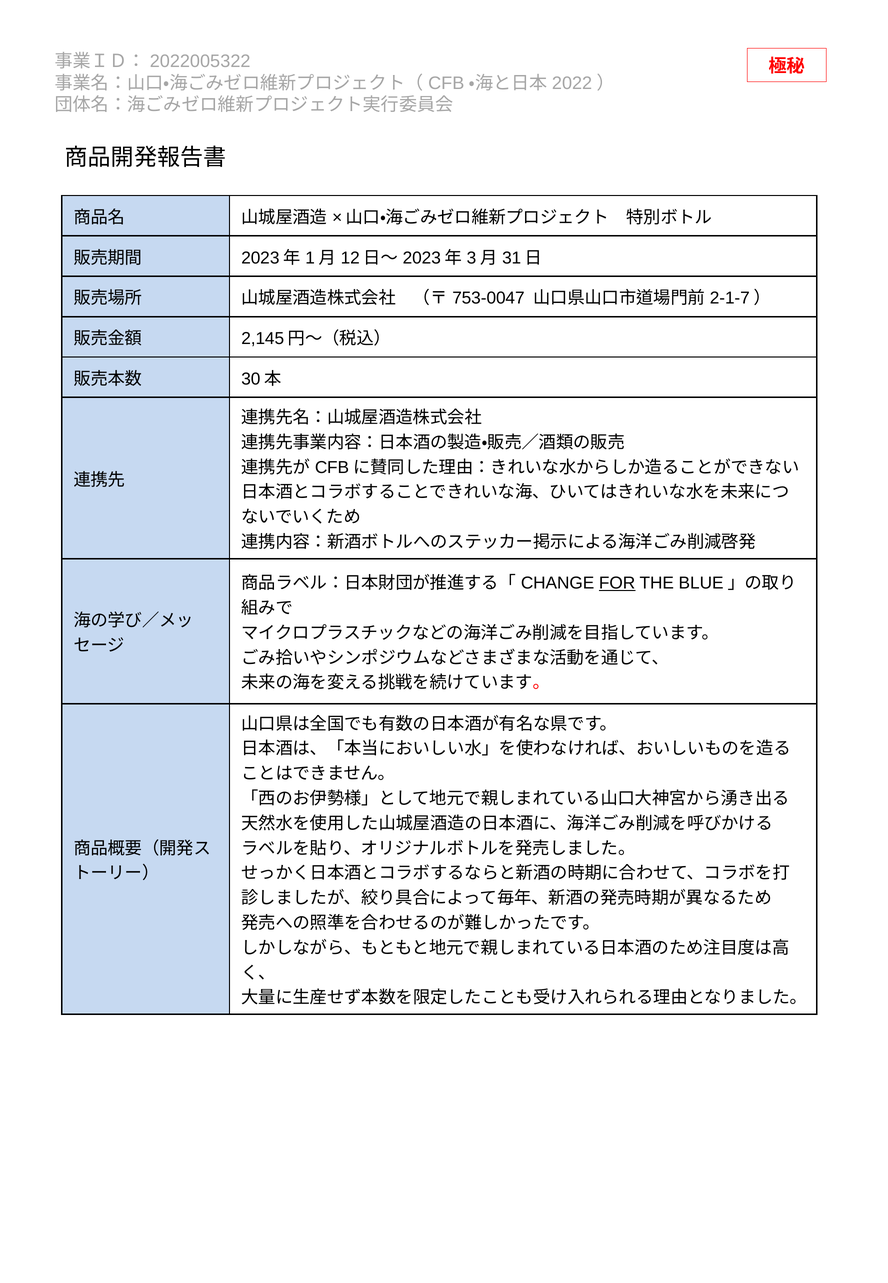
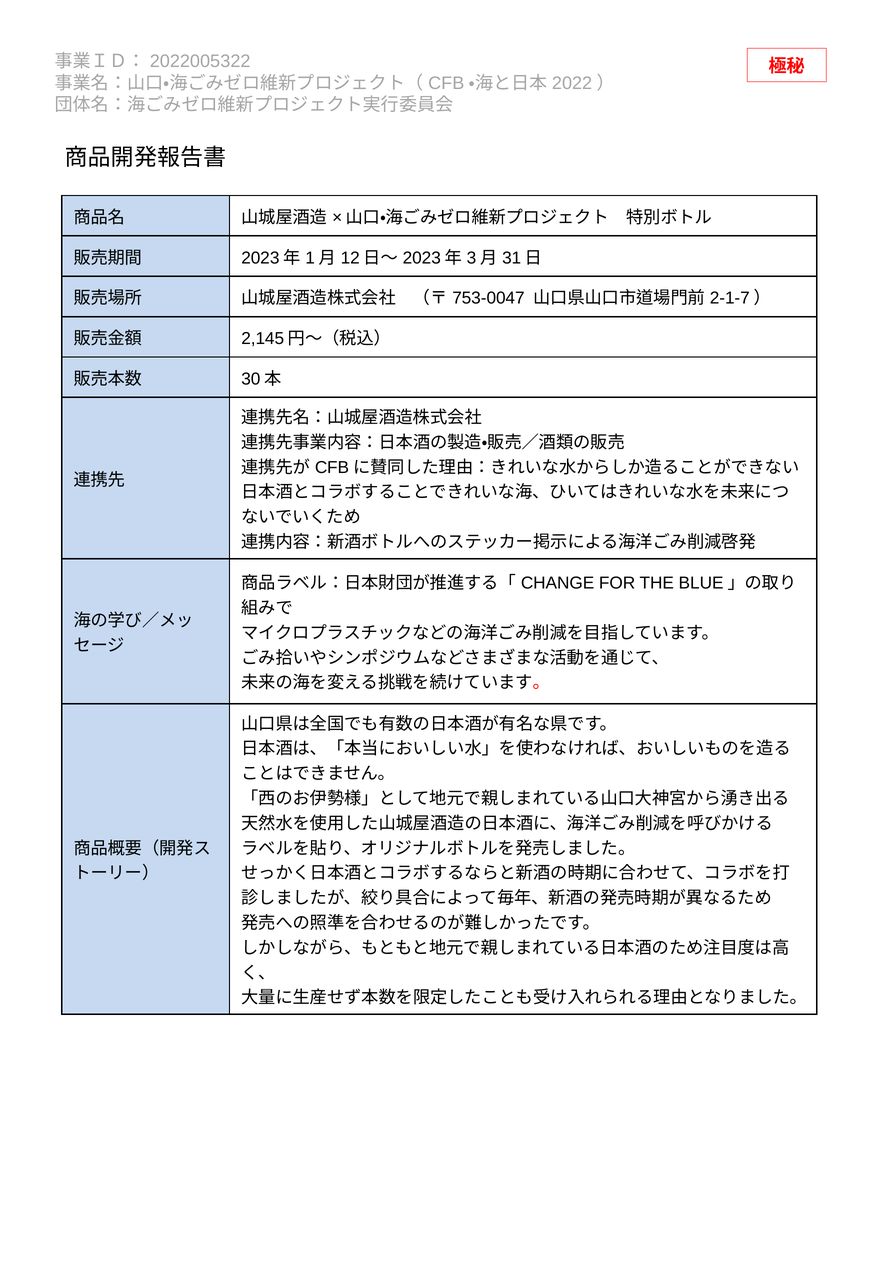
FOR underline: present -> none (617, 583)
